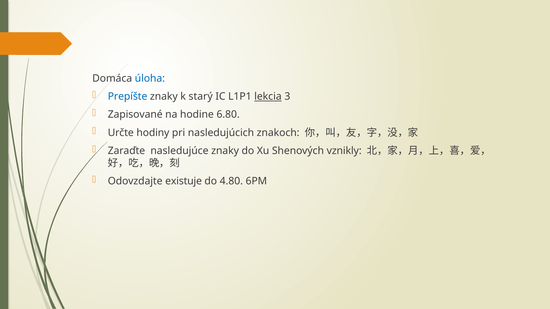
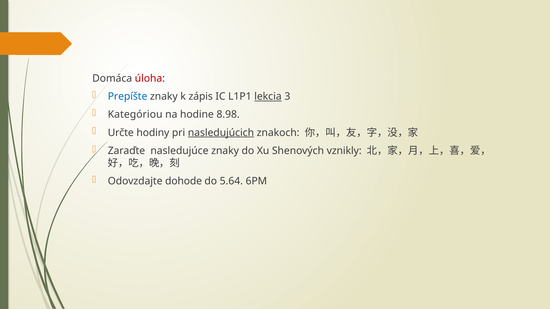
úloha colour: blue -> red (150, 78)
starý: starý -> zápis (201, 97)
Zapisované: Zapisované -> Kategóriou (135, 115)
6.80: 6.80 -> 8.98 (228, 115)
nasledujúcich underline: none -> present (221, 133)
existuje: existuje -> dohode (184, 181)
4.80: 4.80 -> 5.64 (231, 181)
